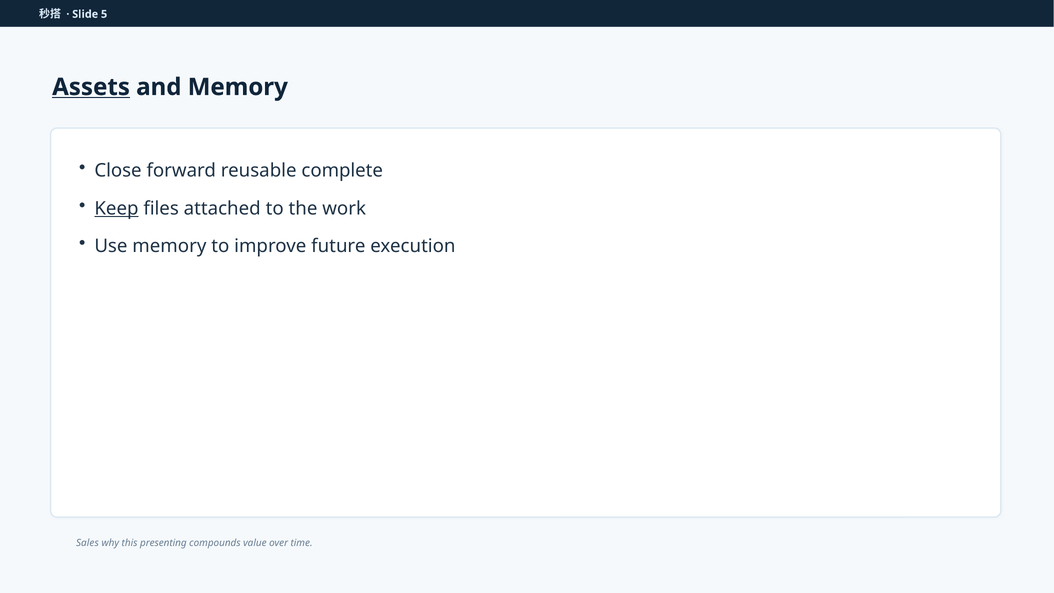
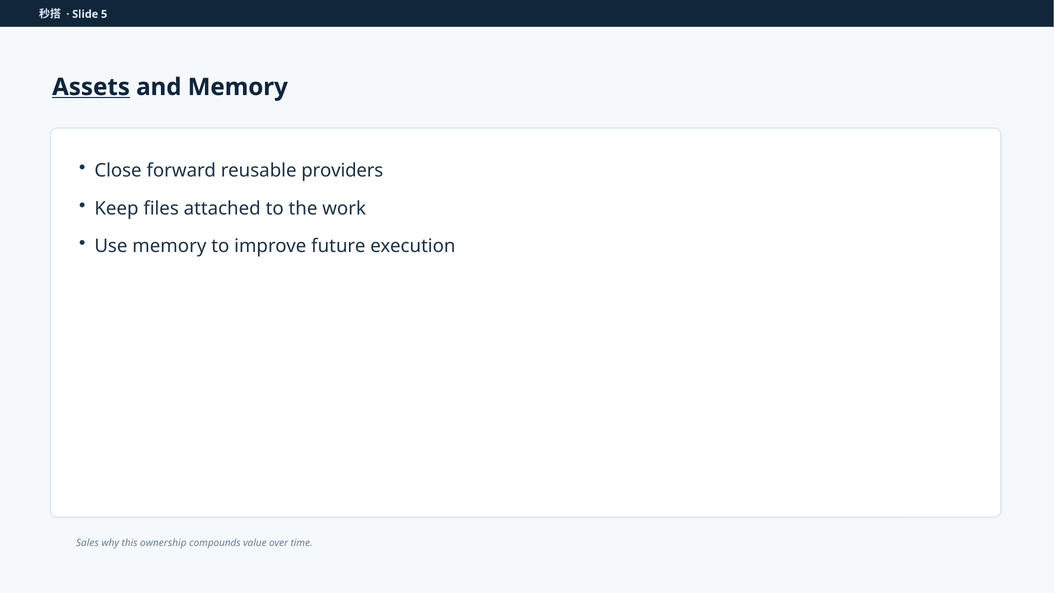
complete: complete -> providers (342, 171)
Keep underline: present -> none (116, 208)
presenting: presenting -> ownership (163, 543)
